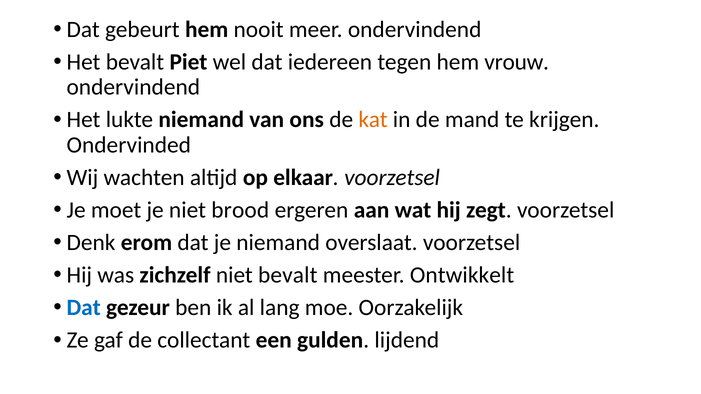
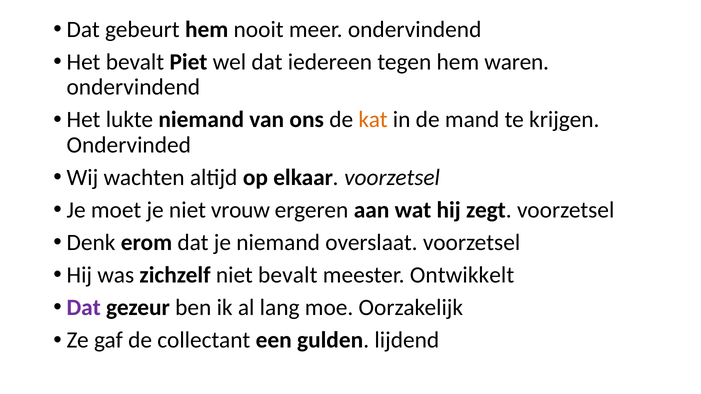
vrouw: vrouw -> waren (517, 62)
brood: brood -> vrouw (240, 210)
Dat colour: blue -> purple (84, 308)
